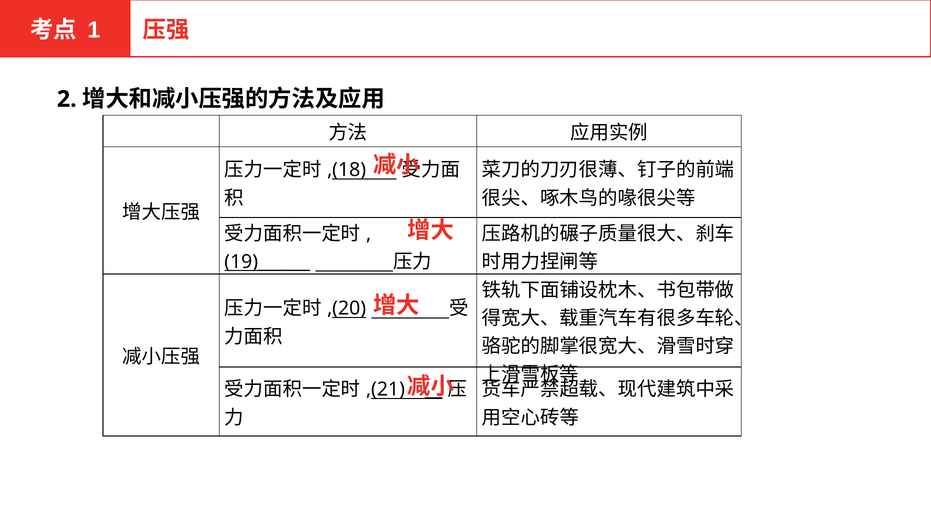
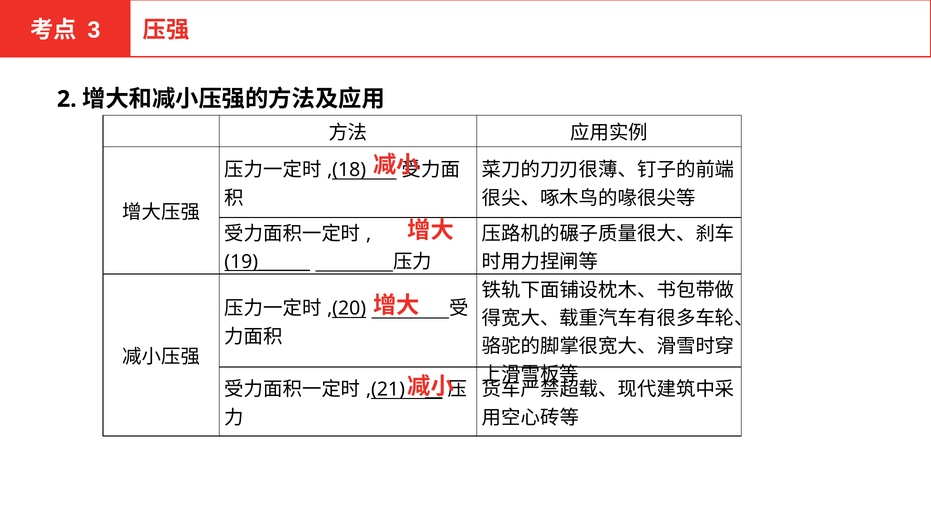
1: 1 -> 3 (94, 30)
